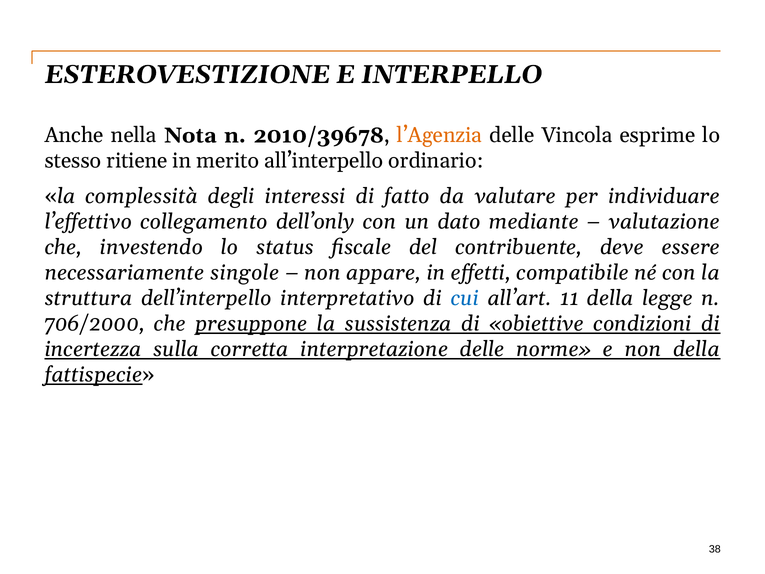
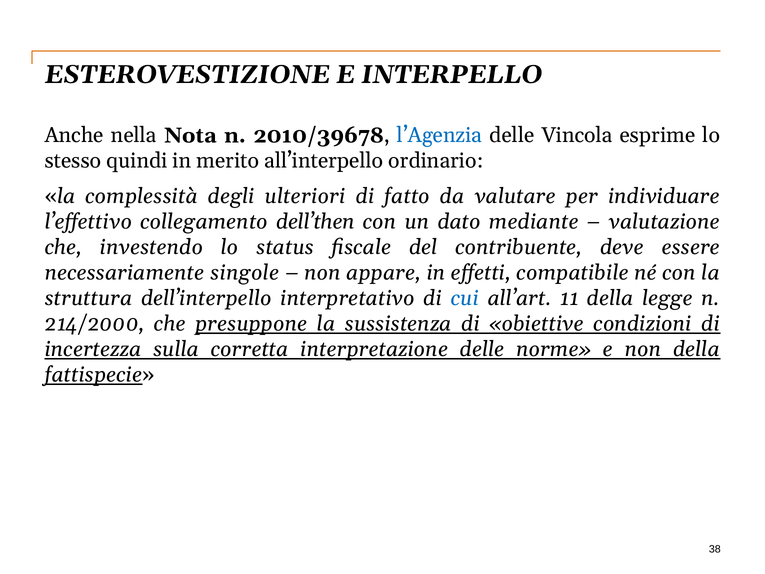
l’Agenzia colour: orange -> blue (440, 135)
ritiene: ritiene -> quindi (137, 161)
interessi: interessi -> ulteriori (305, 196)
dell’only: dell’only -> dell’then (315, 221)
706/2000: 706/2000 -> 214/2000 (94, 324)
